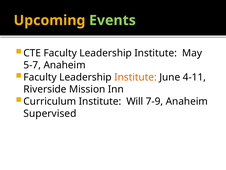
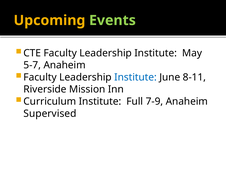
Institute colour: orange -> blue (136, 77)
4-11: 4-11 -> 8-11 (194, 77)
Will: Will -> Full (135, 101)
